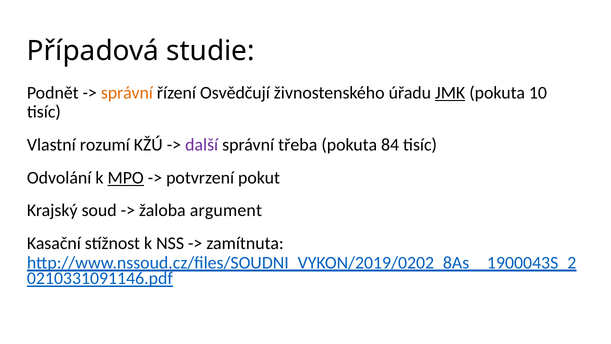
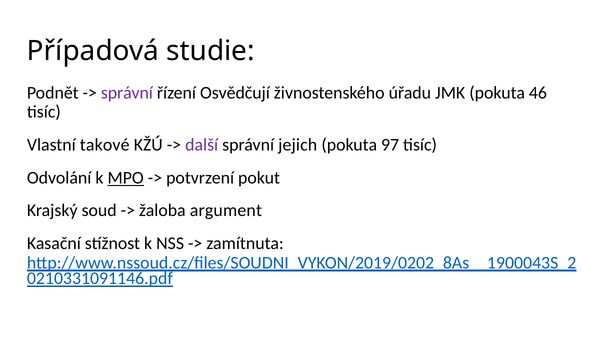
správní colour: orange -> purple (127, 93)
JMK underline: present -> none (450, 93)
10: 10 -> 46 (538, 93)
rozumí: rozumí -> takové (105, 145)
třeba: třeba -> jejich (298, 145)
84: 84 -> 97 (390, 145)
